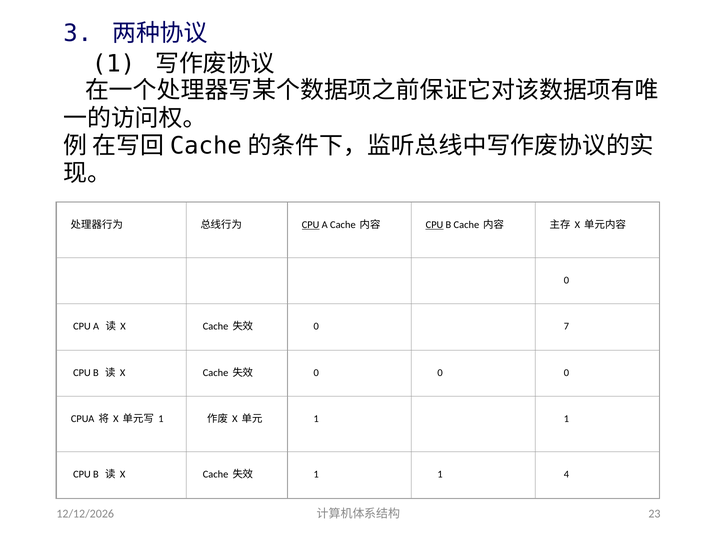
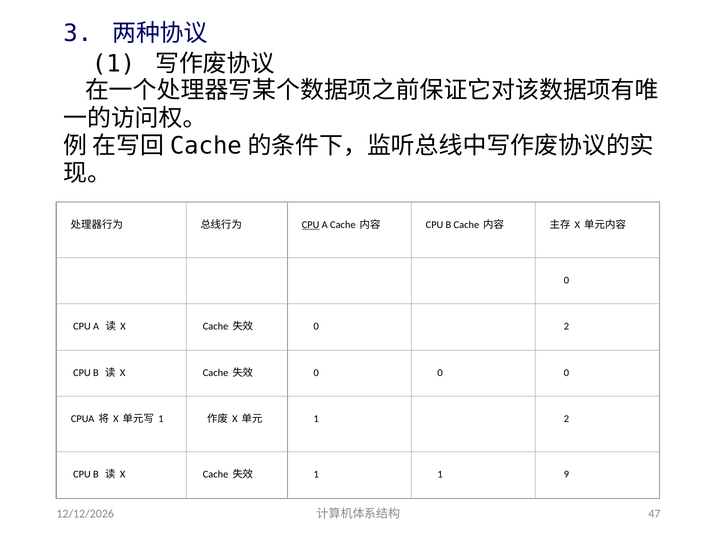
CPU underline: present -> none (435, 225)
0 7: 7 -> 2 (566, 326)
1: 1 -> 2 (566, 419)
4: 4 -> 9 (566, 474)
23: 23 -> 47 (654, 513)
